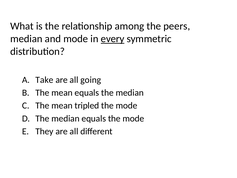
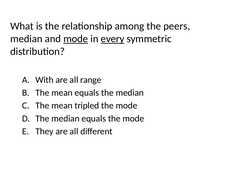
mode underline: none -> present (76, 39)
Take: Take -> With (44, 80)
going: going -> range (91, 80)
